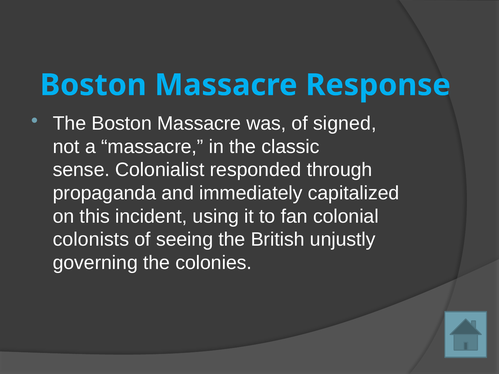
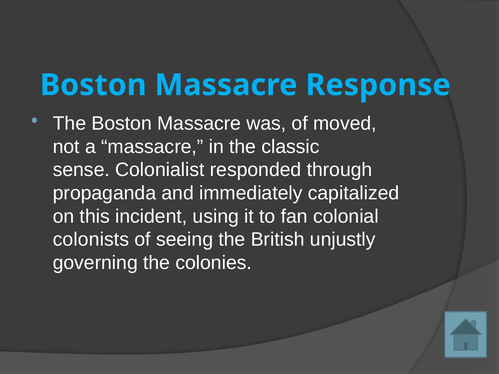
signed: signed -> moved (345, 124)
